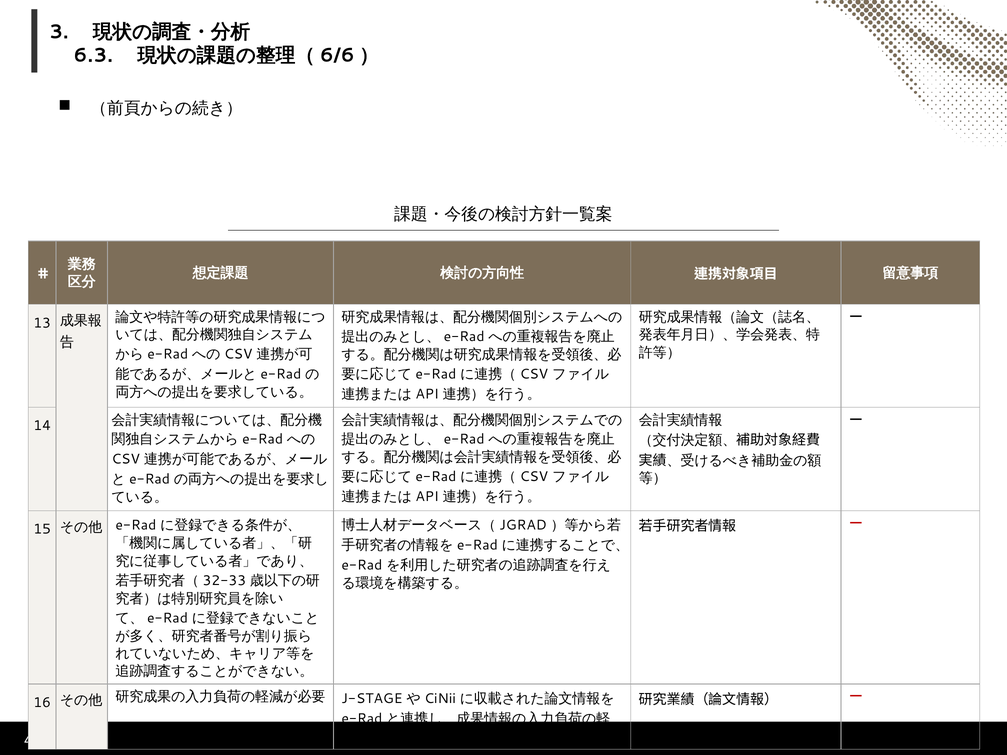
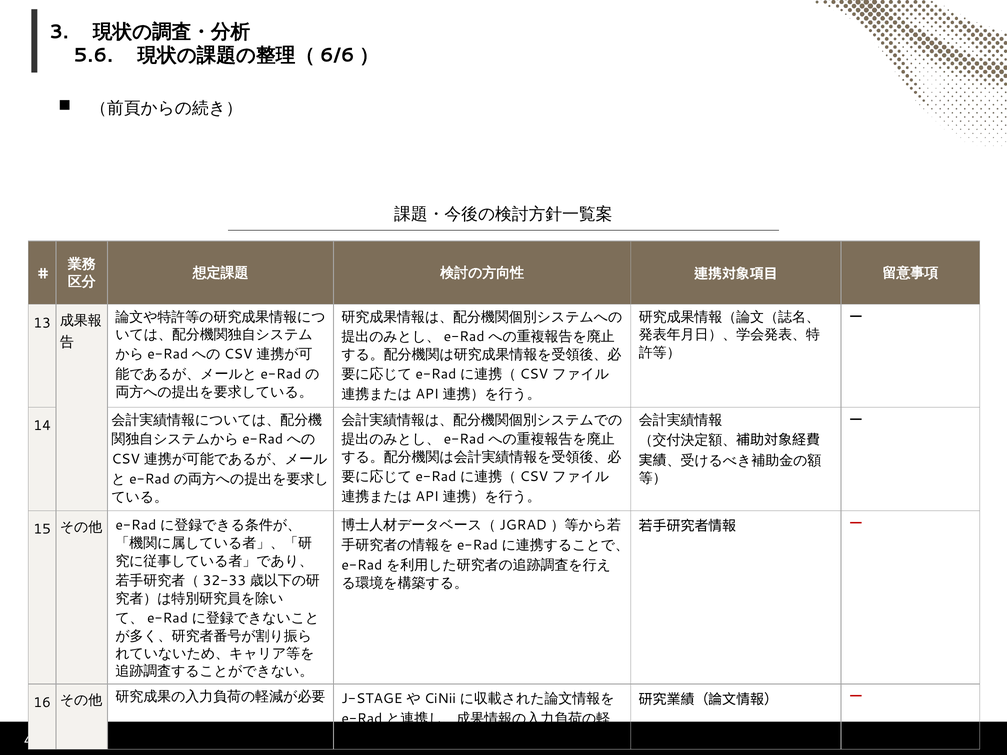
6.3: 6.3 -> 5.6 (93, 55)
